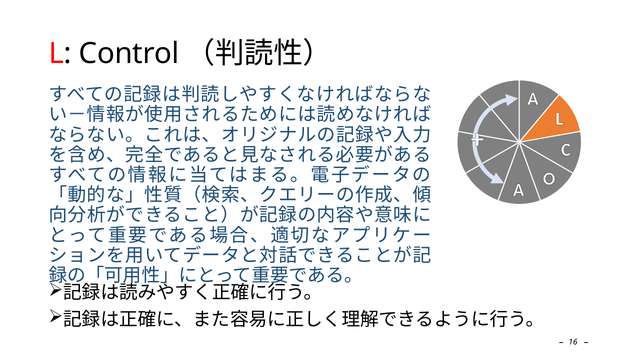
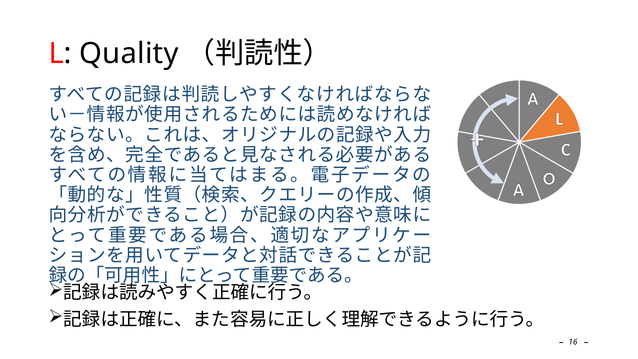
Control: Control -> Quality (129, 54)
